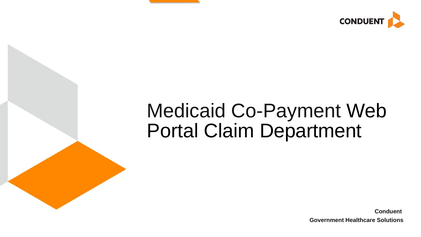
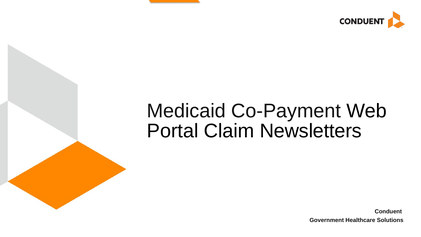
Department: Department -> Newsletters (311, 131)
